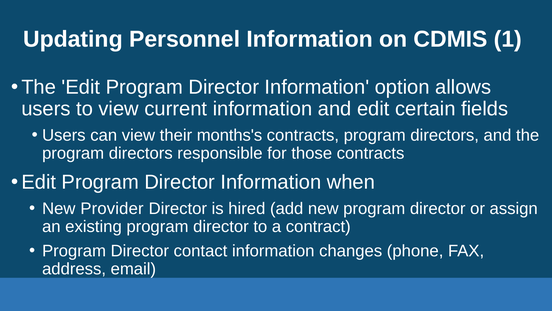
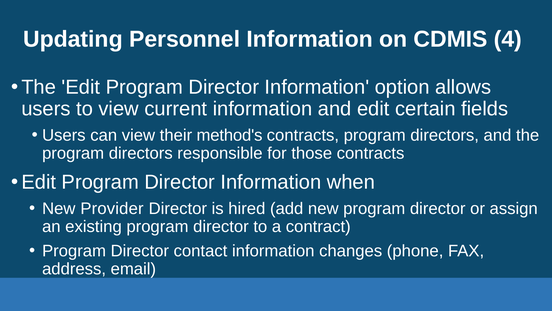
1: 1 -> 4 (508, 39)
months's: months's -> method's (230, 135)
